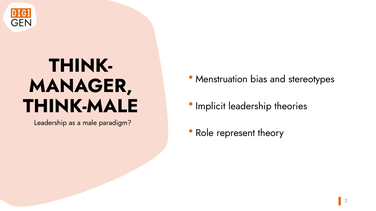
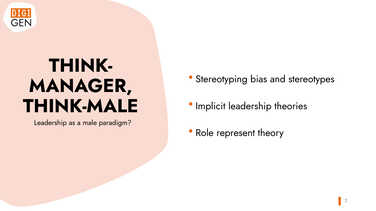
Menstruation: Menstruation -> Stereotyping (221, 79)
